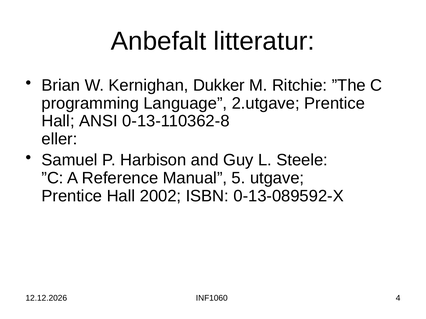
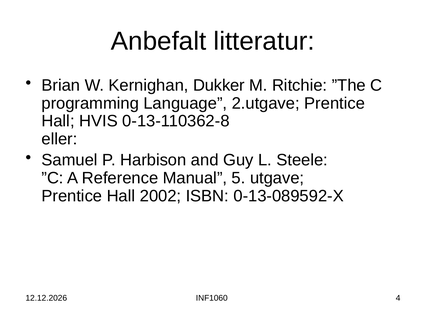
ANSI: ANSI -> HVIS (98, 121)
